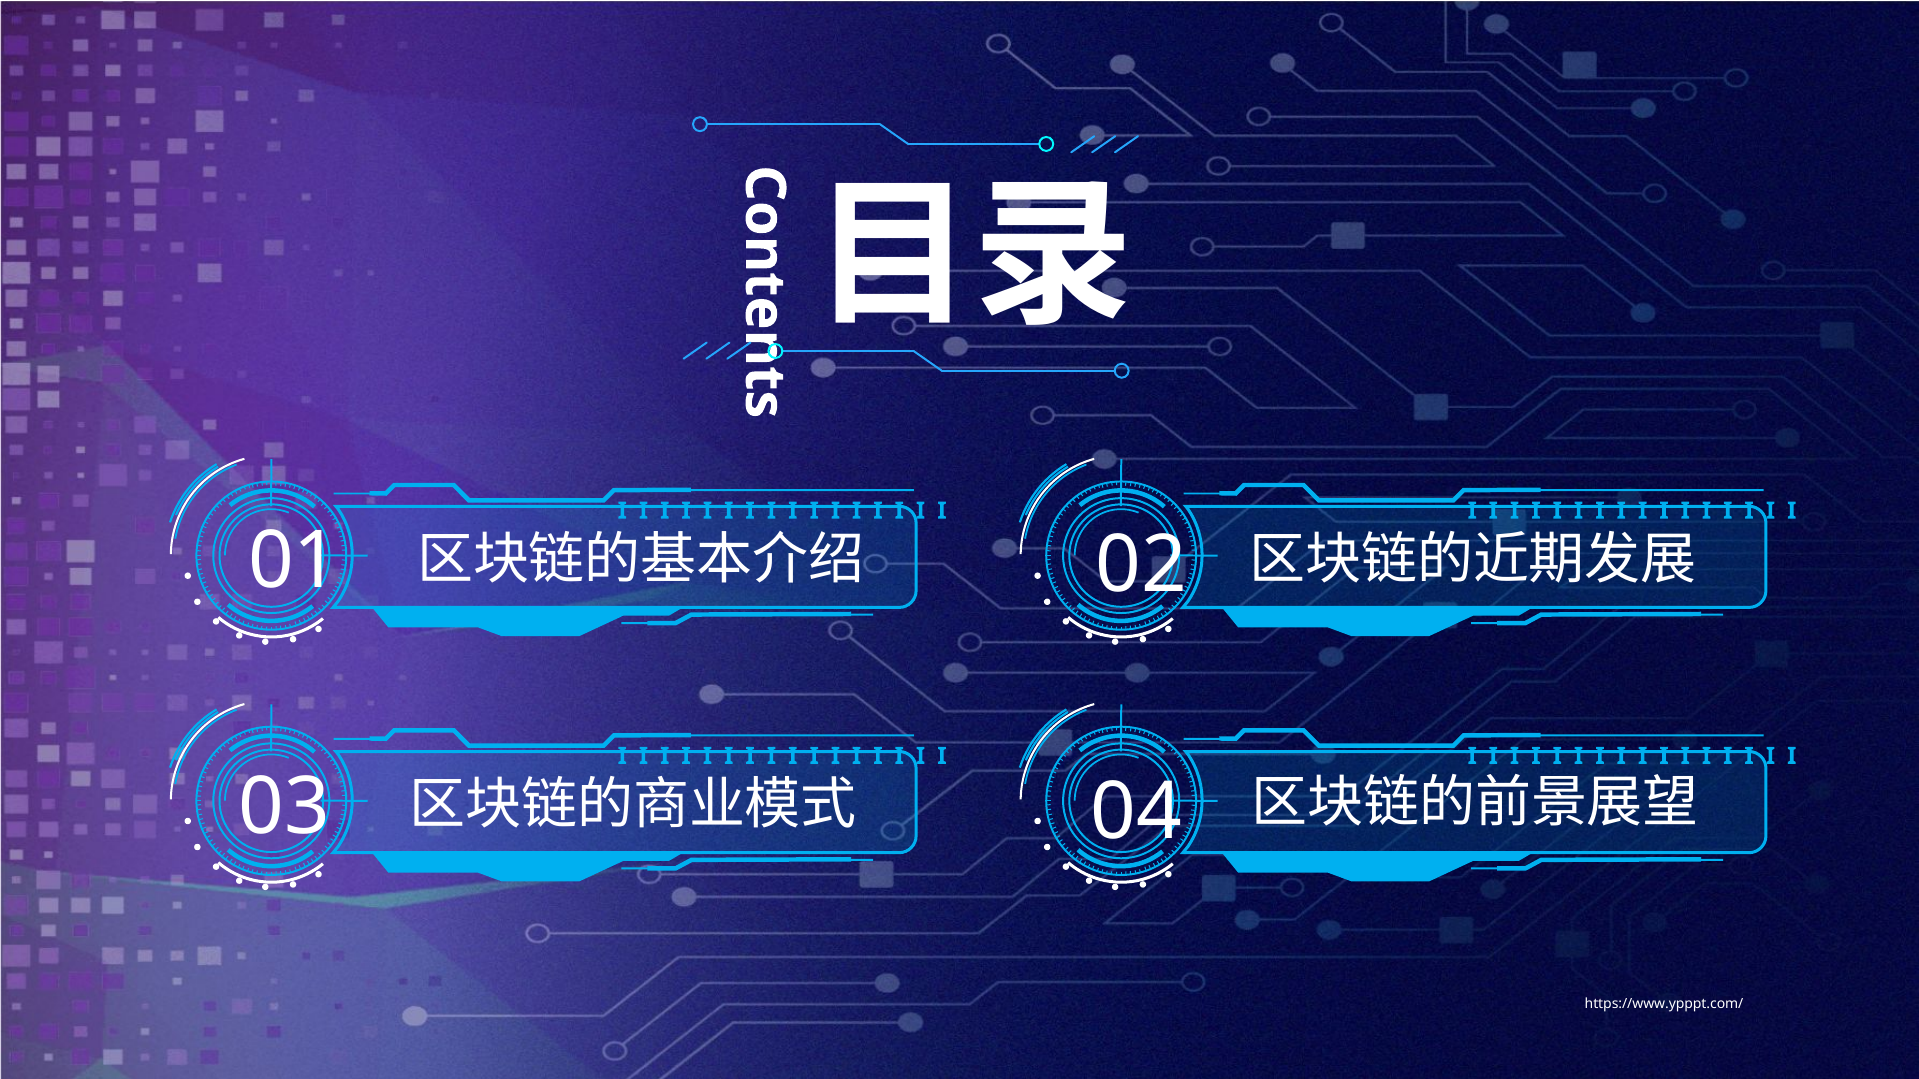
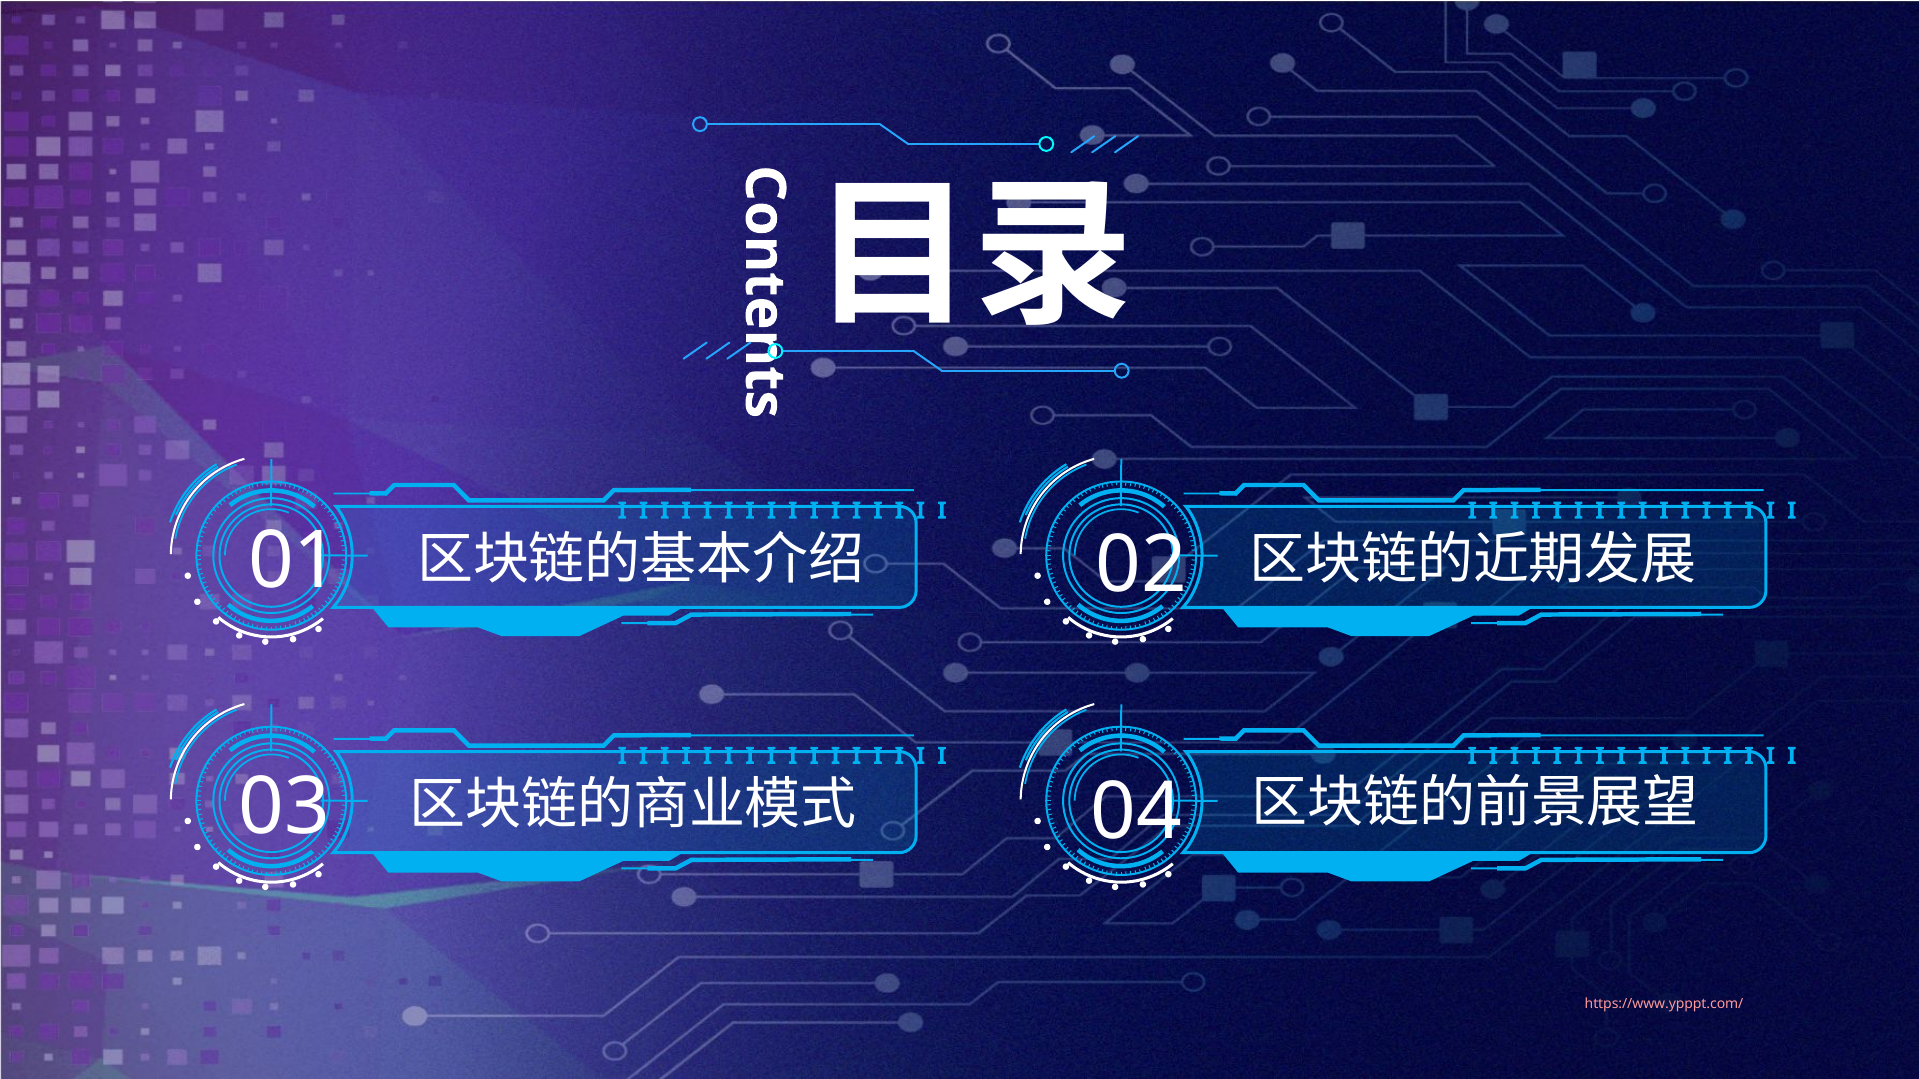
https://www.ypppt.com/ colour: white -> pink (1664, 1004)
